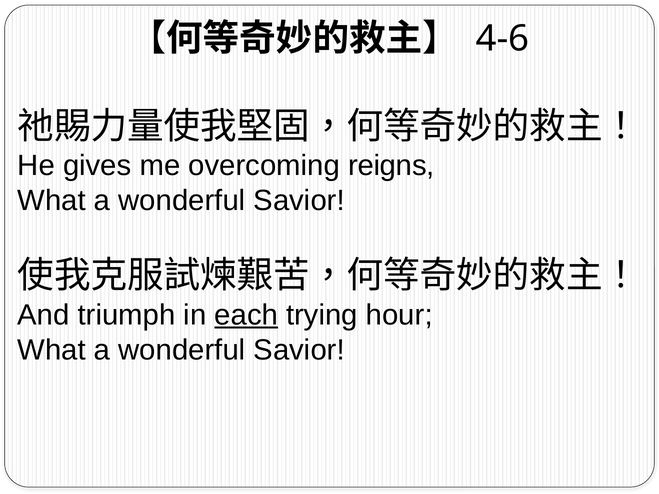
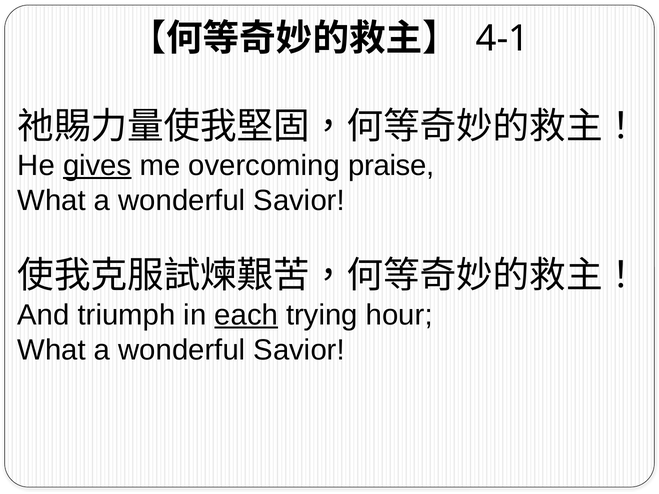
4-6: 4-6 -> 4-1 (503, 39)
gives underline: none -> present (97, 166)
reigns: reigns -> praise (391, 166)
